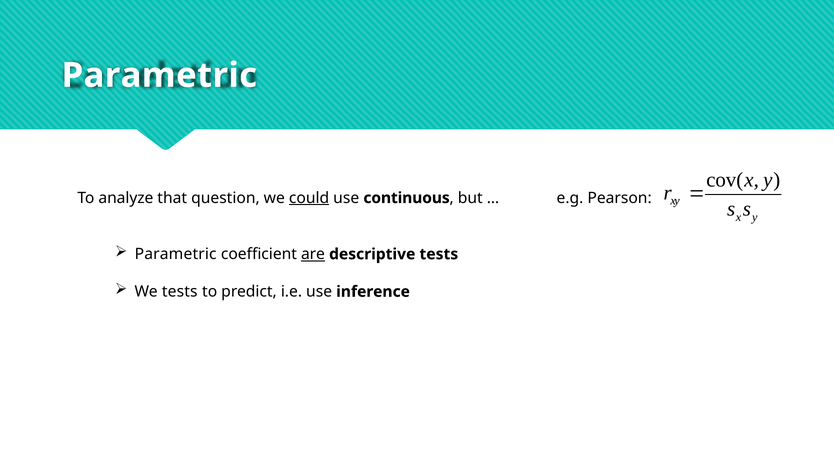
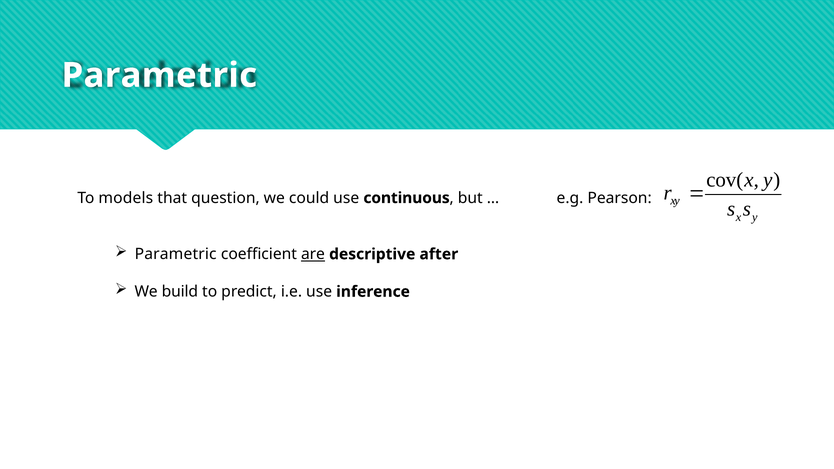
analyze: analyze -> models (126, 198)
could underline: present -> none (309, 198)
descriptive tests: tests -> after (439, 254)
We tests: tests -> build (180, 292)
